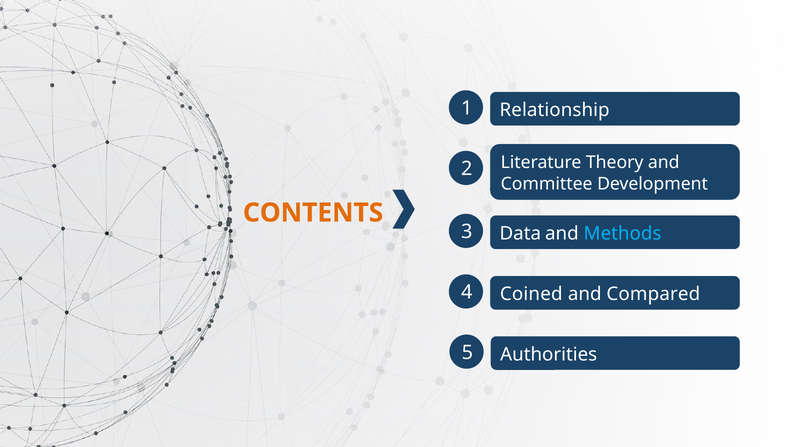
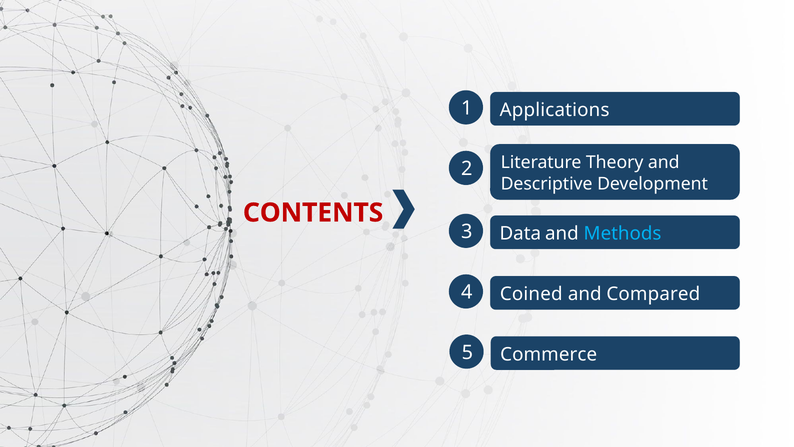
Relationship: Relationship -> Applications (555, 110)
Committee: Committee -> Descriptive (547, 184)
CONTENTS colour: orange -> red (313, 213)
Authorities: Authorities -> Commerce (549, 354)
